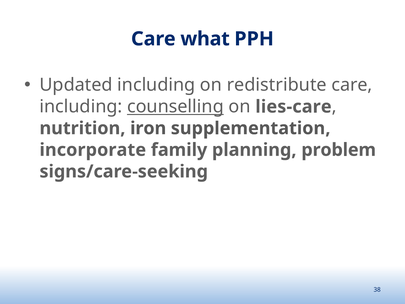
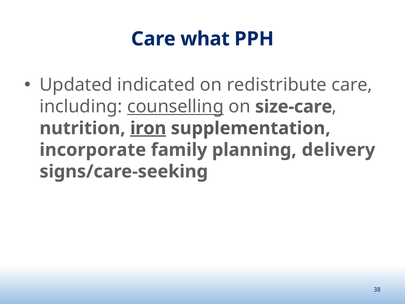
Updated including: including -> indicated (156, 85)
lies-care: lies-care -> size-care (294, 107)
iron underline: none -> present (148, 128)
problem: problem -> delivery (338, 150)
